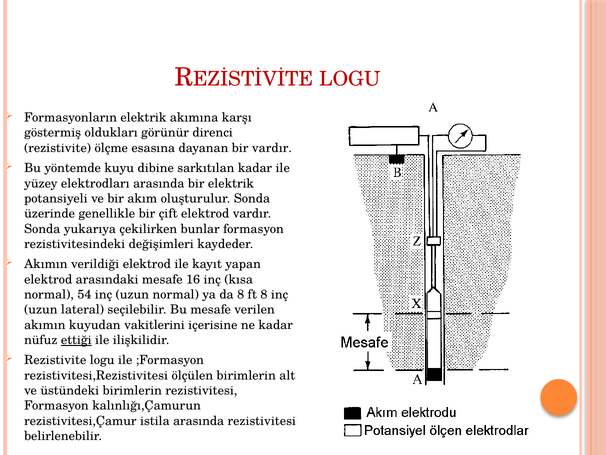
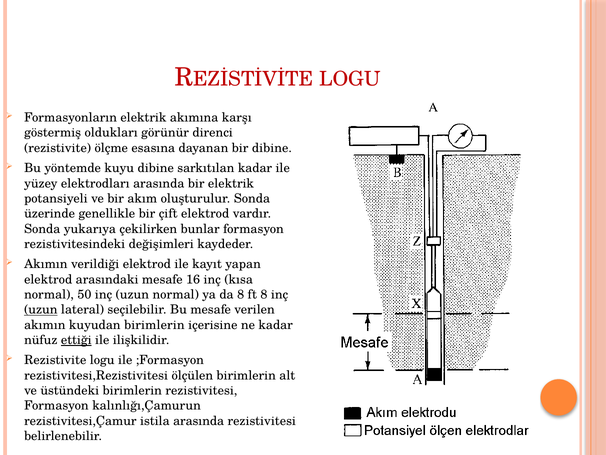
bir vardır: vardır -> dibine (272, 148)
54: 54 -> 50 (84, 294)
uzun underline: none -> present (41, 309)
kuyudan vakitlerini: vakitlerini -> birimlerin (154, 325)
